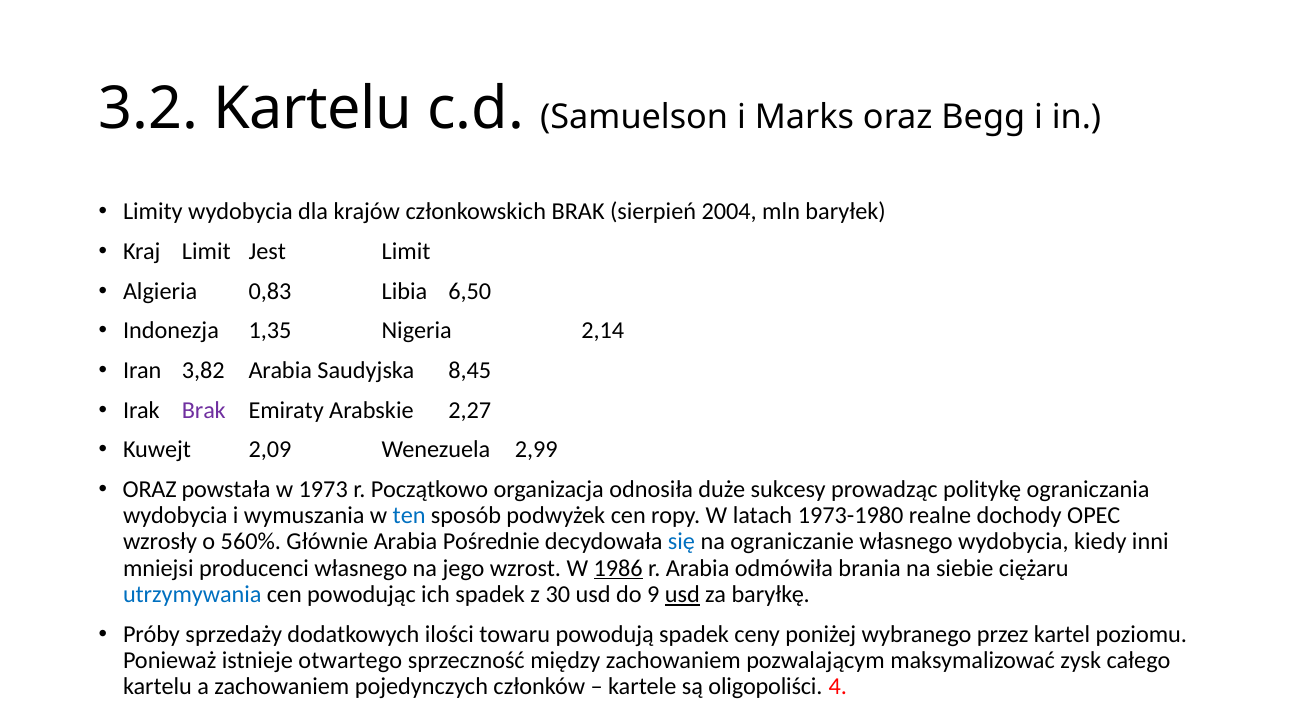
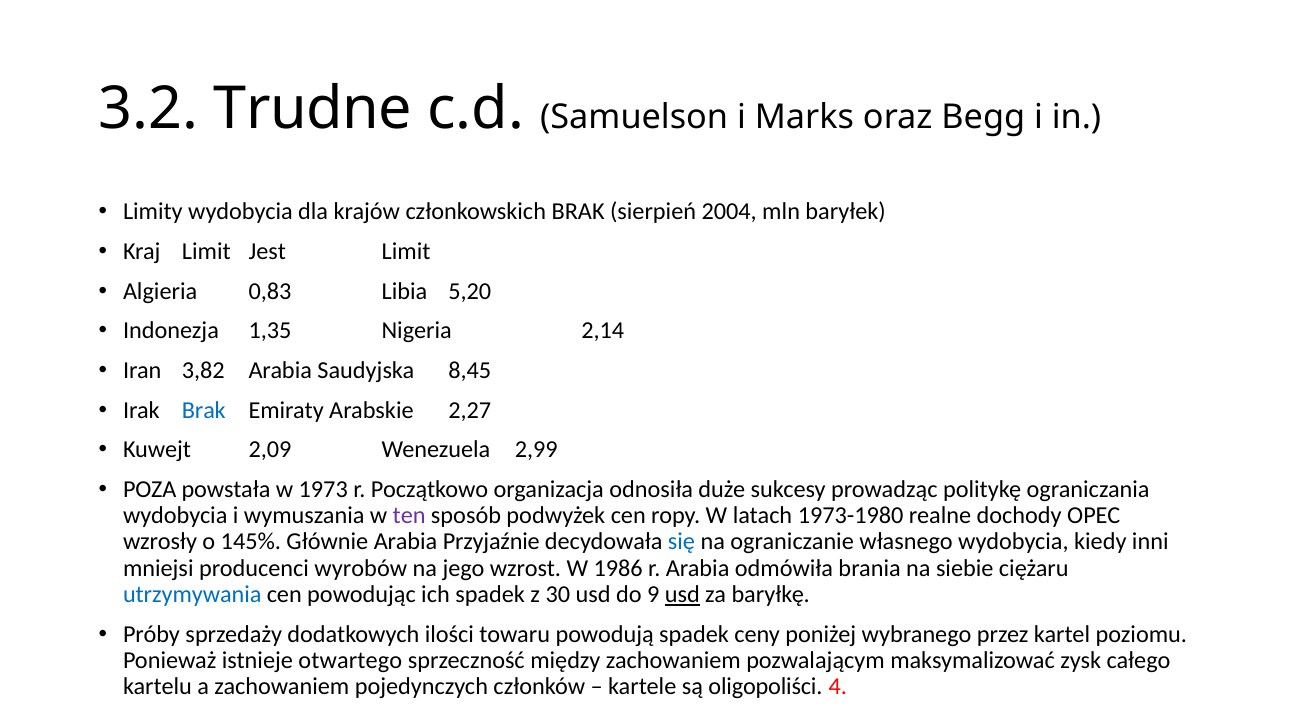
3.2 Kartelu: Kartelu -> Trudne (313, 109)
6,50: 6,50 -> 5,20 (470, 291)
Brak colour: purple -> blue (204, 410)
ORAZ: ORAZ -> POZA (150, 490)
ten colour: blue -> purple (409, 516)
560%: 560% -> 145% (251, 542)
Pośrednie: Pośrednie -> Przyjaźnie (491, 542)
producenci własnego: własnego -> wyrobów (361, 569)
1986 underline: present -> none (618, 569)
